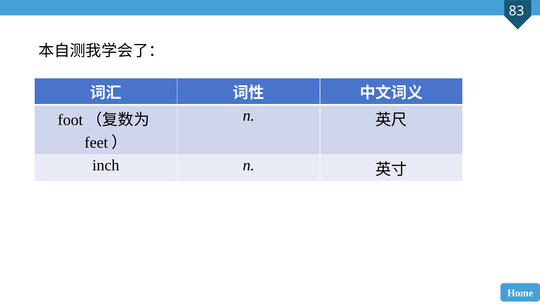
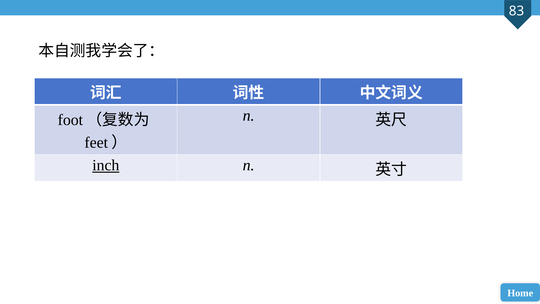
inch underline: none -> present (106, 165)
